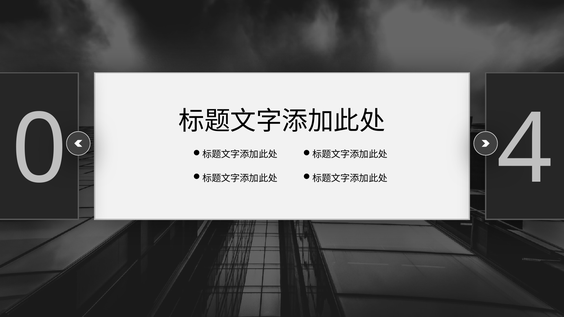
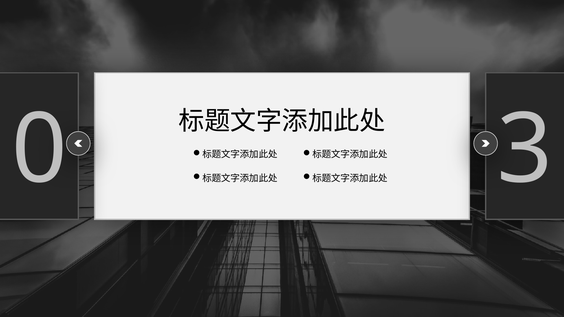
4: 4 -> 3 (525, 150)
